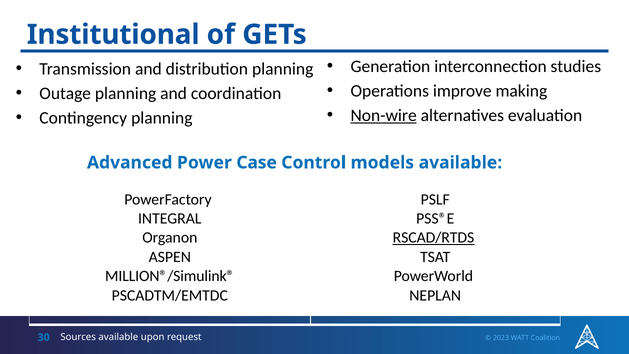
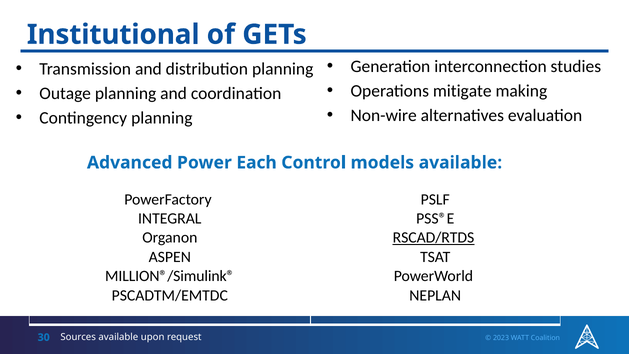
improve: improve -> mitigate (462, 91)
Non-wire underline: present -> none (384, 115)
Case: Case -> Each (257, 163)
